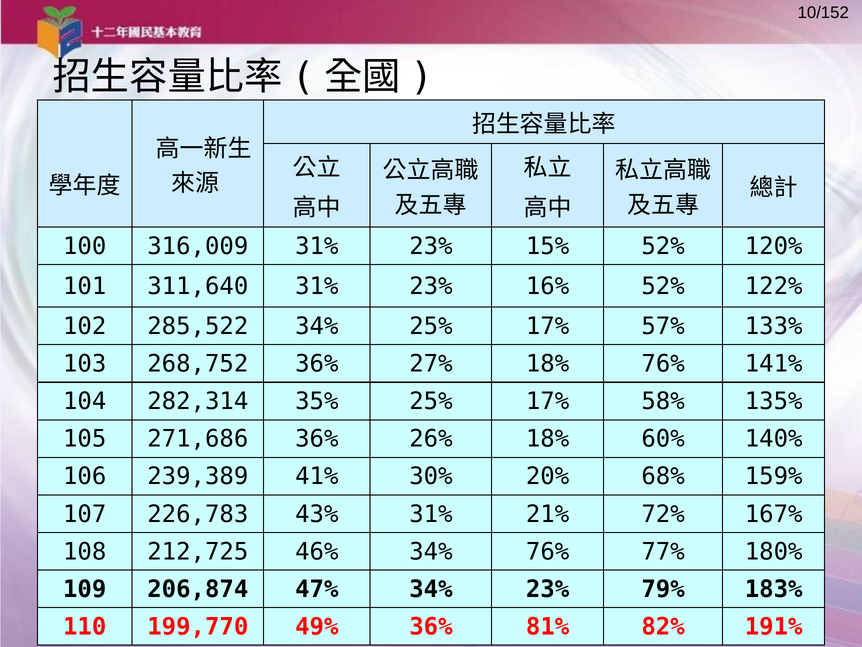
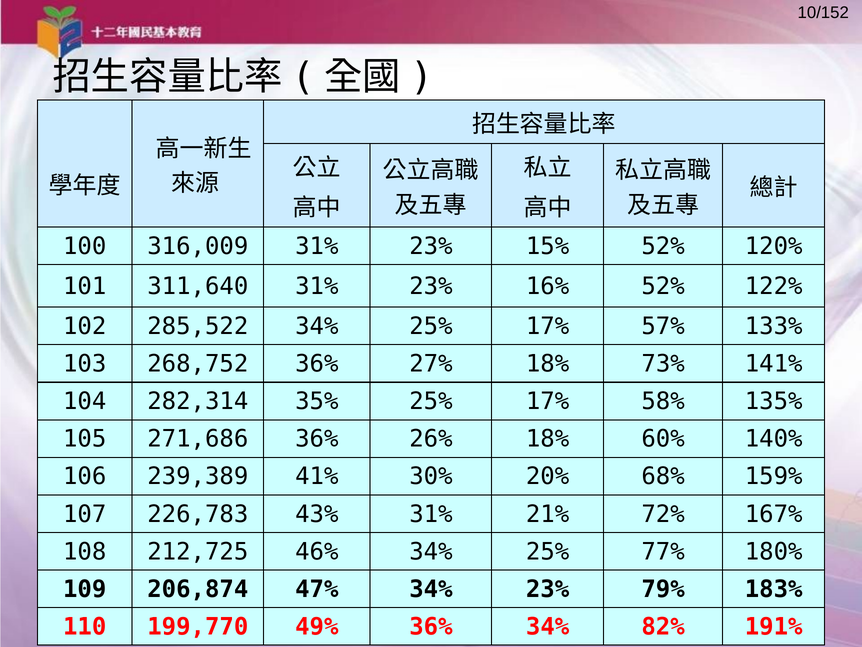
18% 76%: 76% -> 73% (663, 364)
46% 34% 76%: 76% -> 25% (548, 551)
36% 81%: 81% -> 34% (548, 626)
